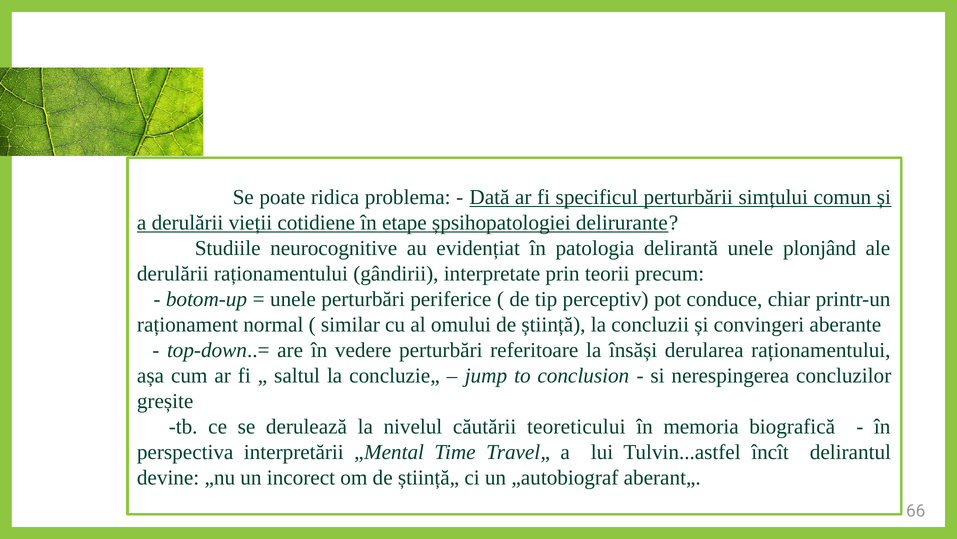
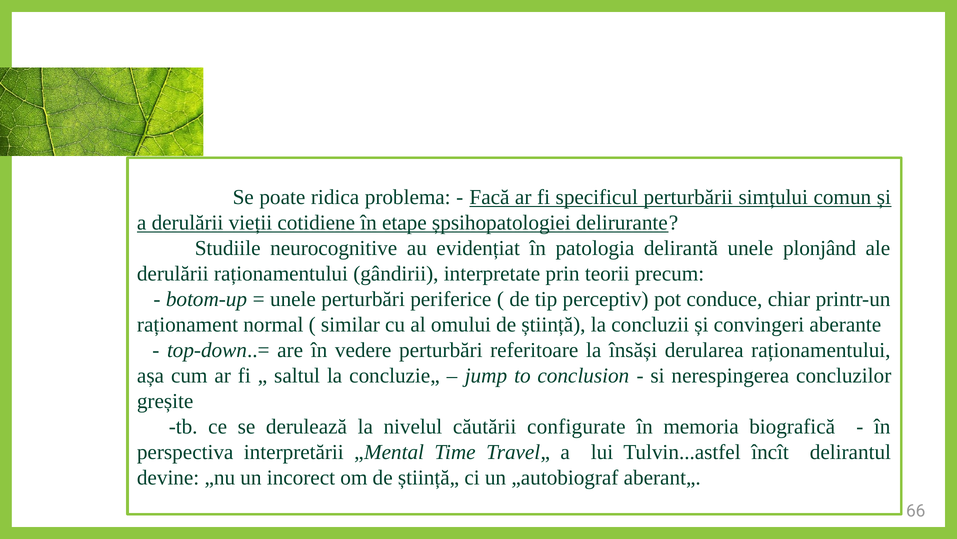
Dată: Dată -> Facă (489, 197)
teoreticului: teoreticului -> configurate (576, 426)
